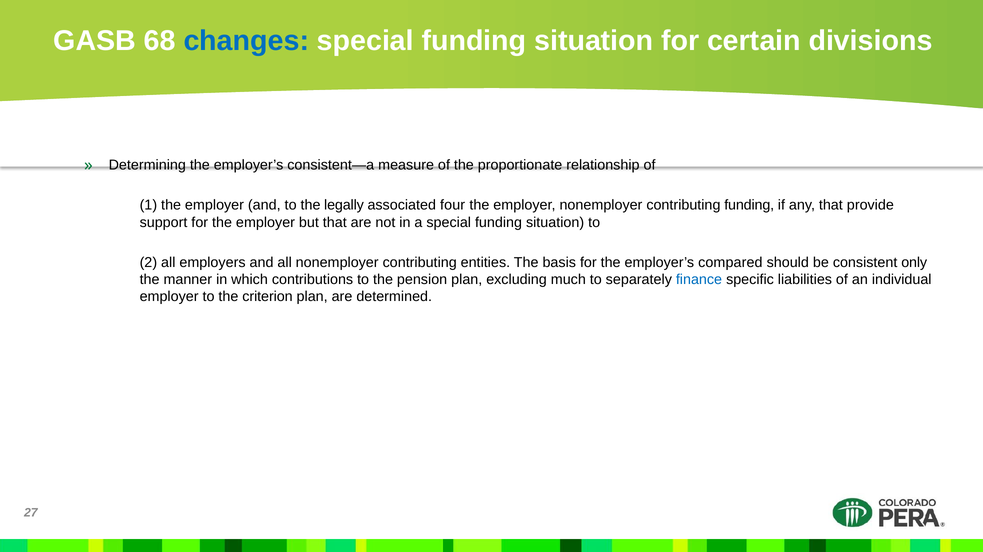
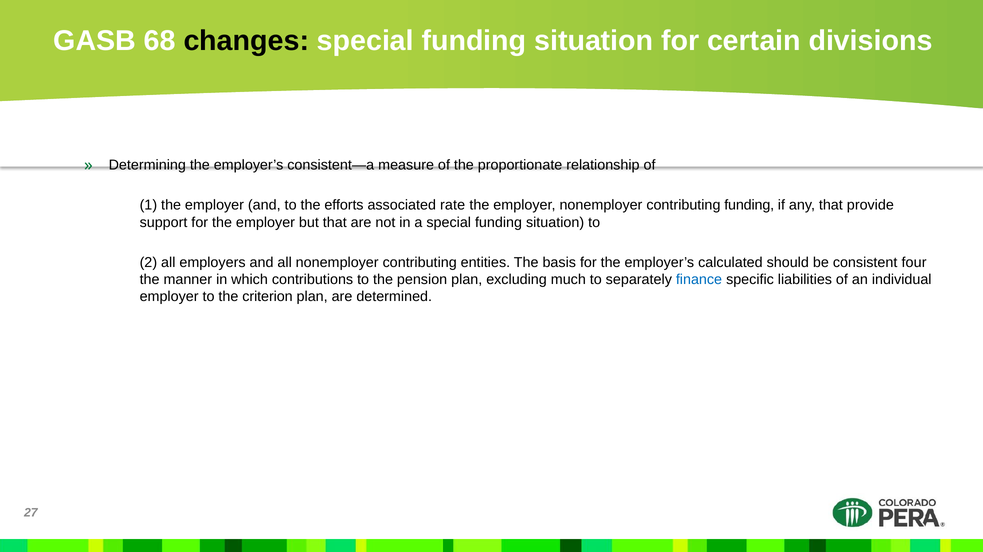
changes colour: blue -> black (246, 41)
legally: legally -> efforts (344, 205)
four: four -> rate (453, 205)
compared: compared -> calculated (730, 262)
only: only -> four (914, 262)
